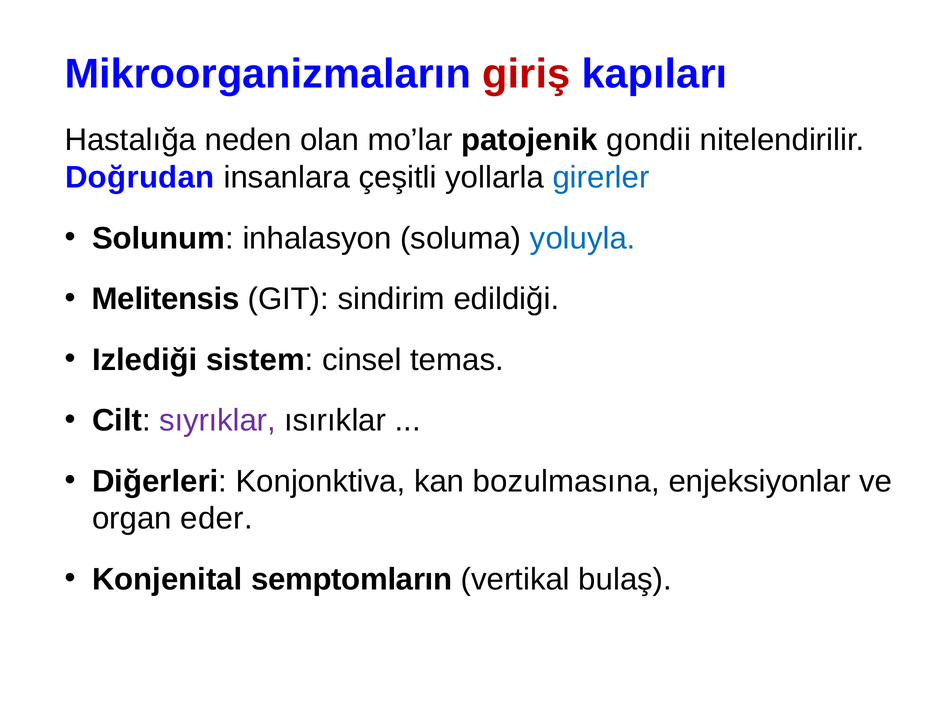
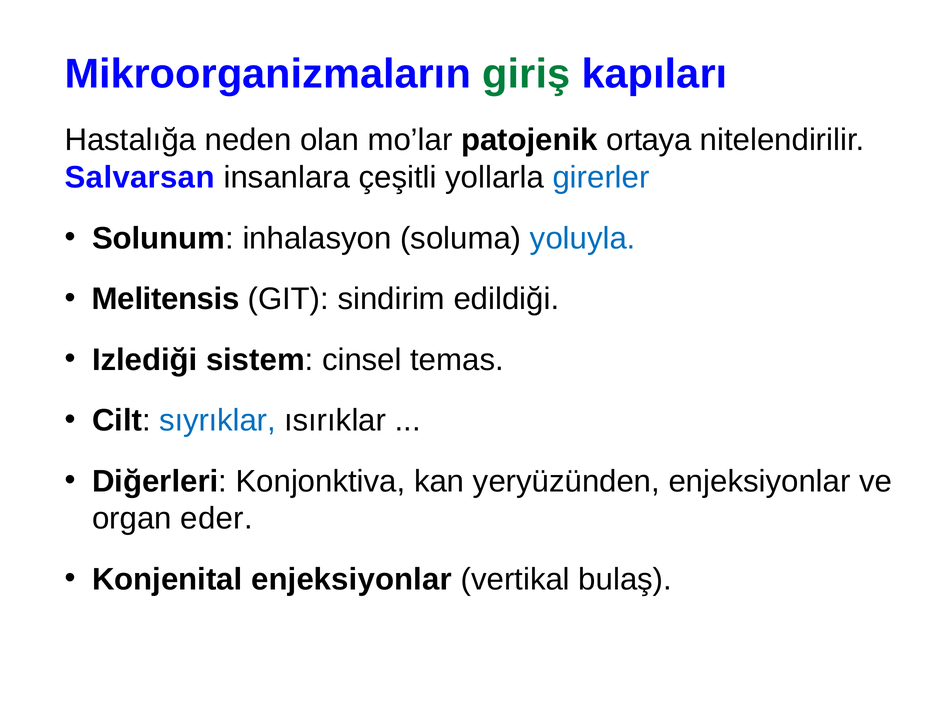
giriş colour: red -> green (526, 74)
gondii: gondii -> ortaya (649, 140)
Doğrudan: Doğrudan -> Salvarsan (140, 178)
sıyrıklar colour: purple -> blue (218, 421)
bozulmasına: bozulmasına -> yeryüzünden (566, 481)
Konjenital semptomların: semptomların -> enjeksiyonlar (351, 580)
